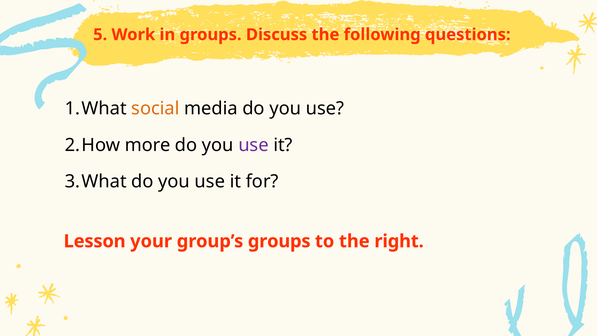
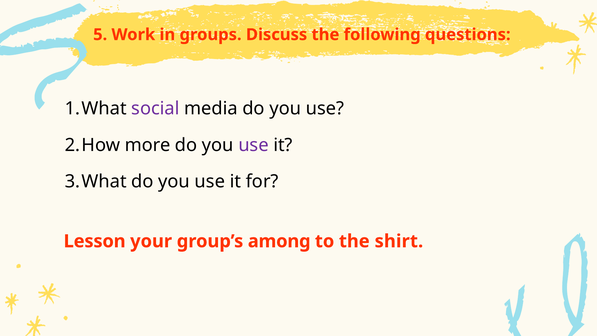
social colour: orange -> purple (155, 109)
group’s groups: groups -> among (279, 241)
right: right -> shirt (399, 241)
